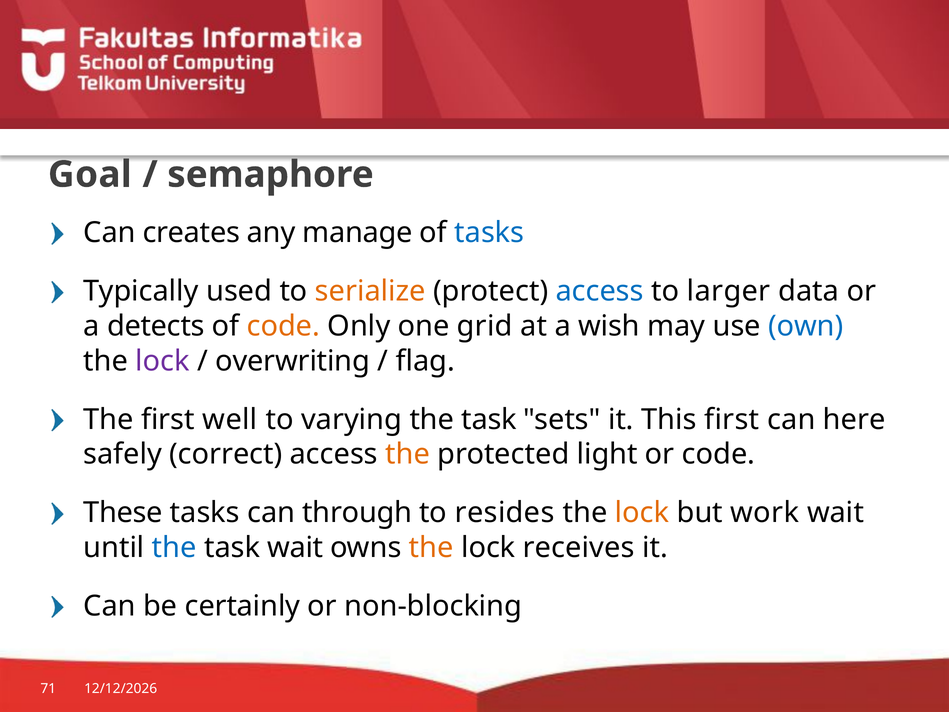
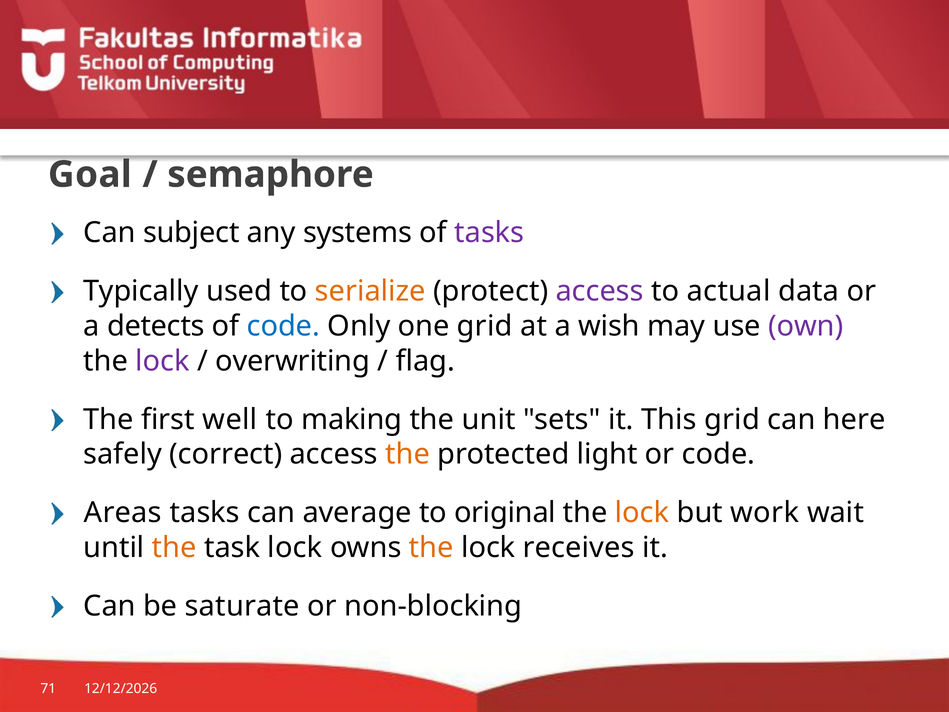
creates: creates -> subject (191, 233)
manage: manage -> systems (358, 233)
tasks colour: blue -> purple (489, 233)
access colour: blue -> purple (600, 291)
larger: larger -> actual (729, 291)
code colour: orange -> blue (283, 326)
own colour: blue -> purple (806, 326)
varying: varying -> making (352, 419)
task: task -> unit (489, 419)
This first: first -> grid (732, 419)
These: These -> Areas (123, 513)
through: through -> average (357, 513)
resides: resides -> original (505, 513)
the colour: blue -> orange (174, 547)
task wait: wait -> lock (295, 547)
certainly: certainly -> saturate (242, 606)
